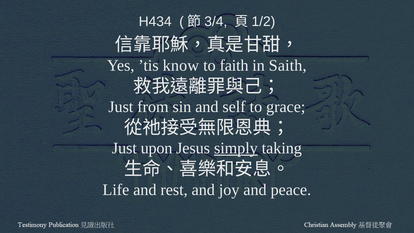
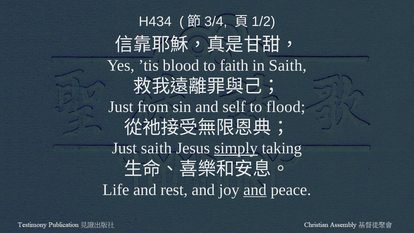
know: know -> blood (181, 65)
grace: grace -> flood (286, 107)
Just upon: upon -> saith (156, 148)
and underline: none -> present (255, 190)
